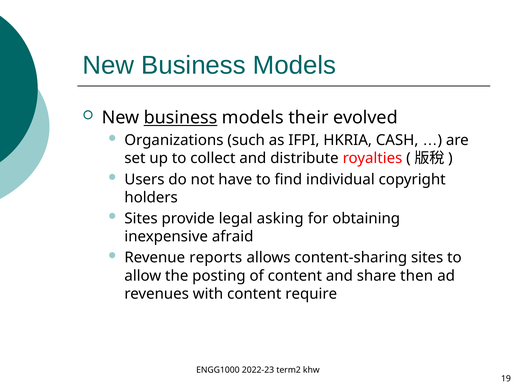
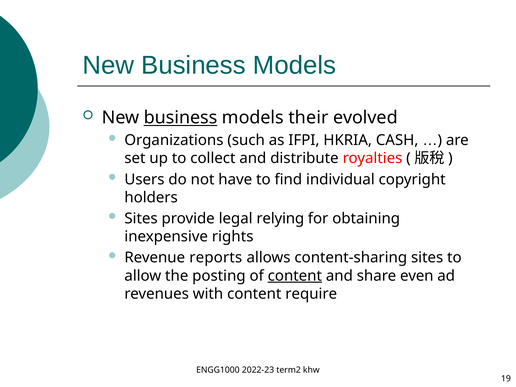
asking: asking -> relying (280, 219)
afraid: afraid -> rights (233, 237)
content underline: none -> present (295, 276)
then: then -> even (417, 276)
